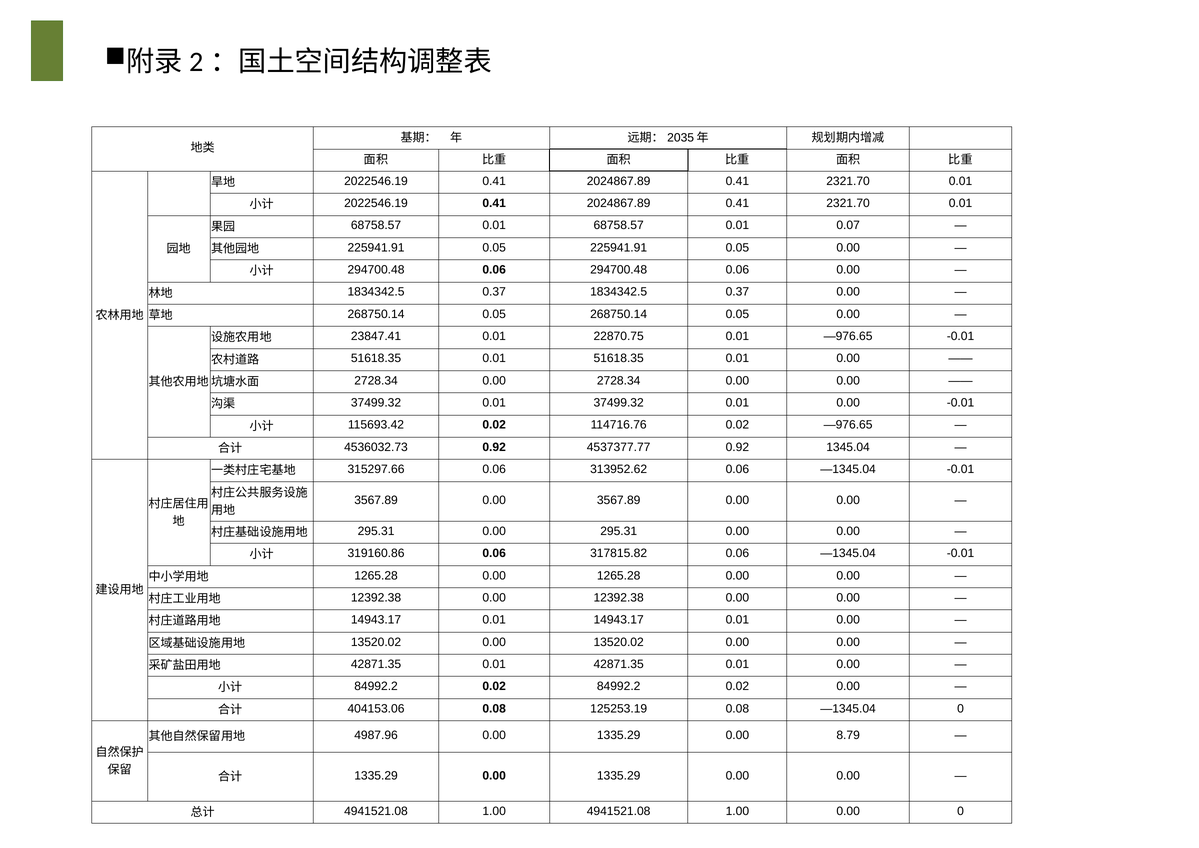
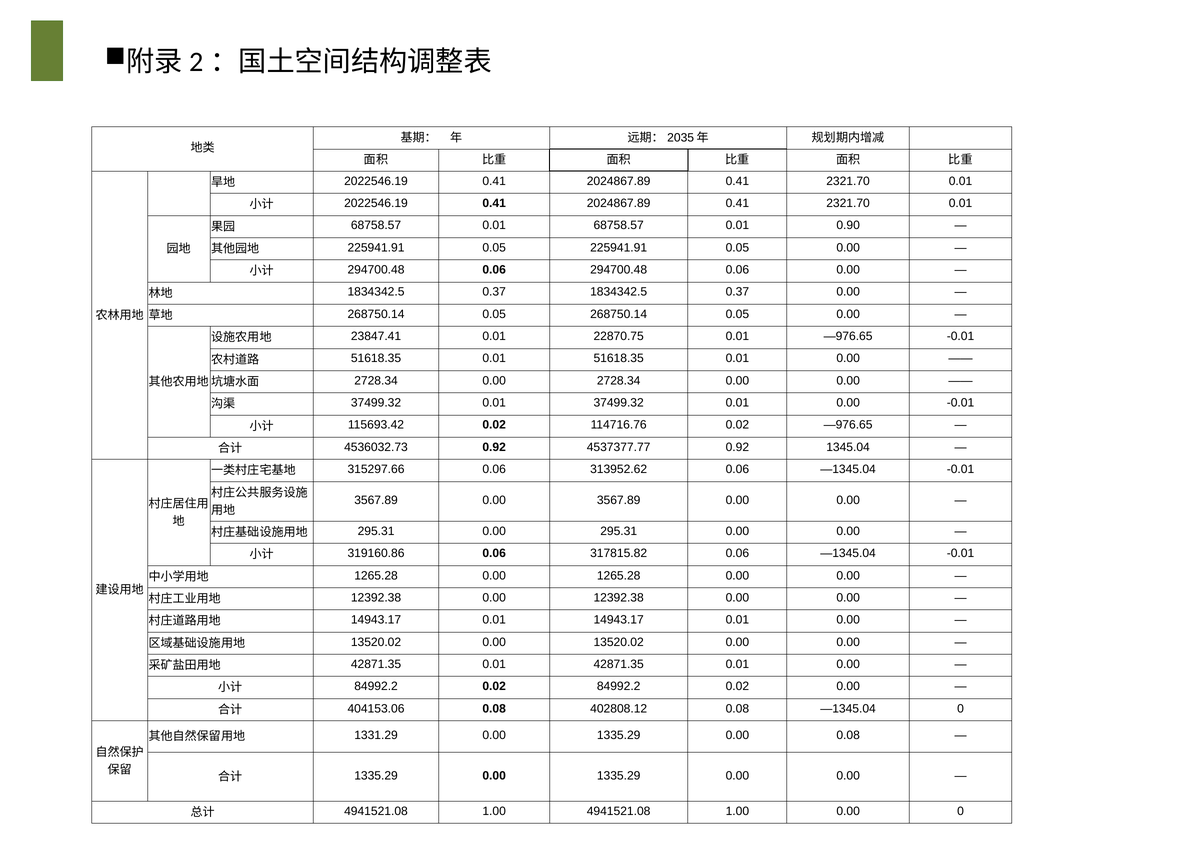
0.07: 0.07 -> 0.90 (848, 226)
125253.19: 125253.19 -> 402808.12 (619, 709)
4987.96: 4987.96 -> 1331.29 (376, 736)
0.00 8.79: 8.79 -> 0.08 (848, 736)
